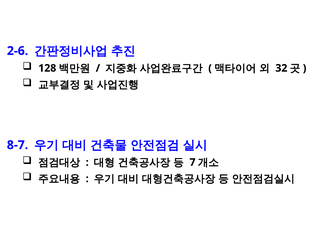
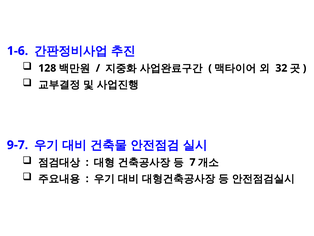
2-6: 2-6 -> 1-6 (18, 51)
8-7: 8-7 -> 9-7 (18, 145)
